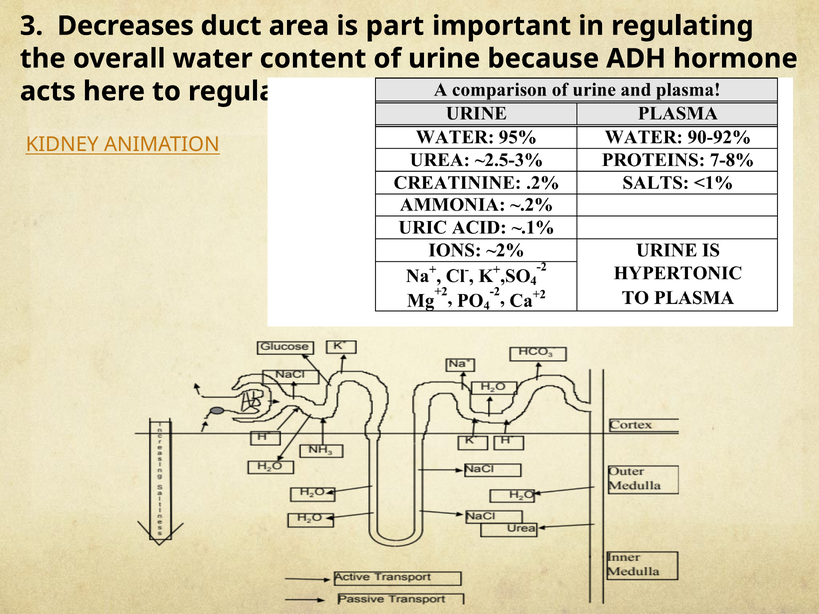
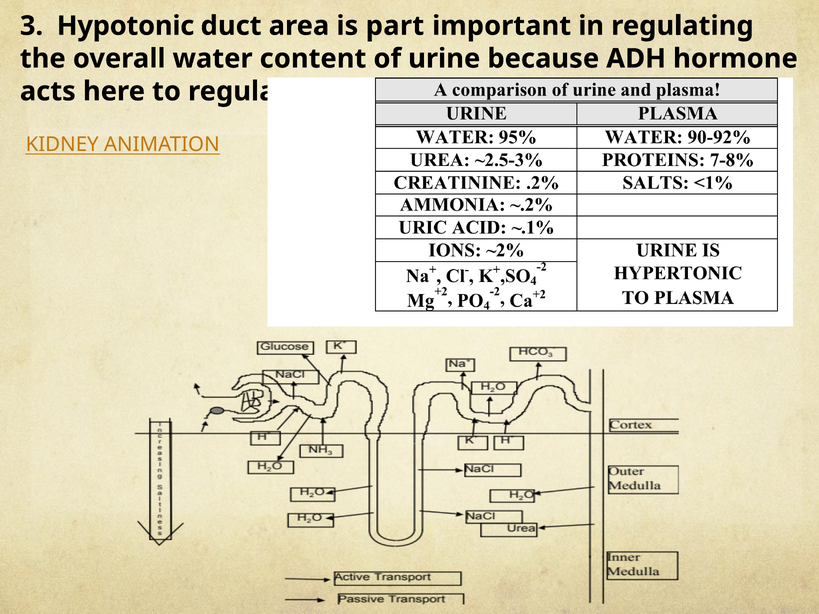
Decreases: Decreases -> Hypotonic (126, 26)
